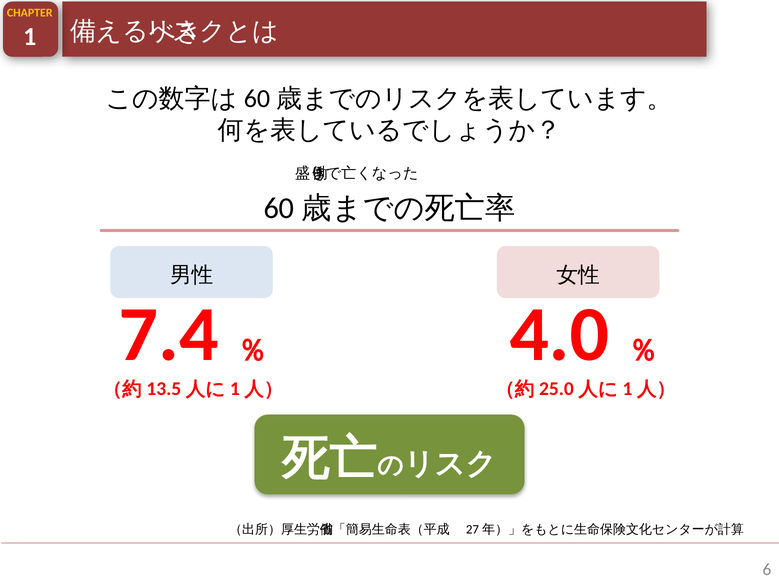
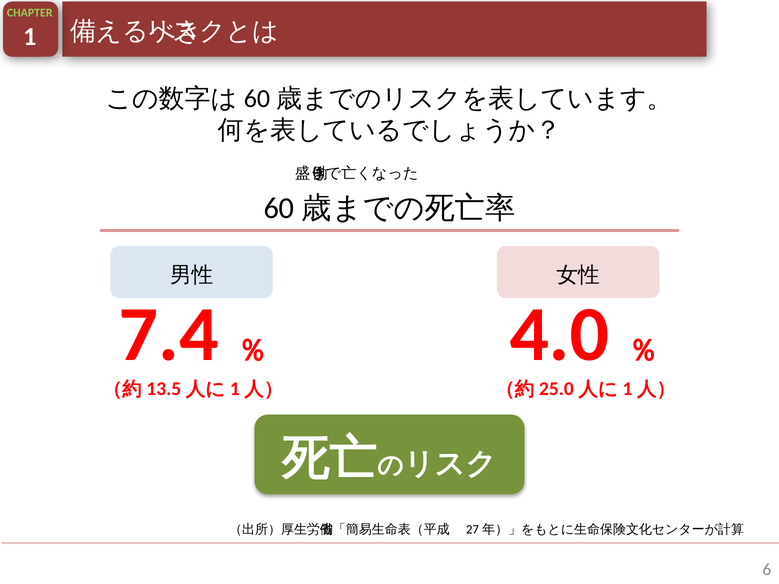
CHAPTER colour: yellow -> light green (30, 13)
